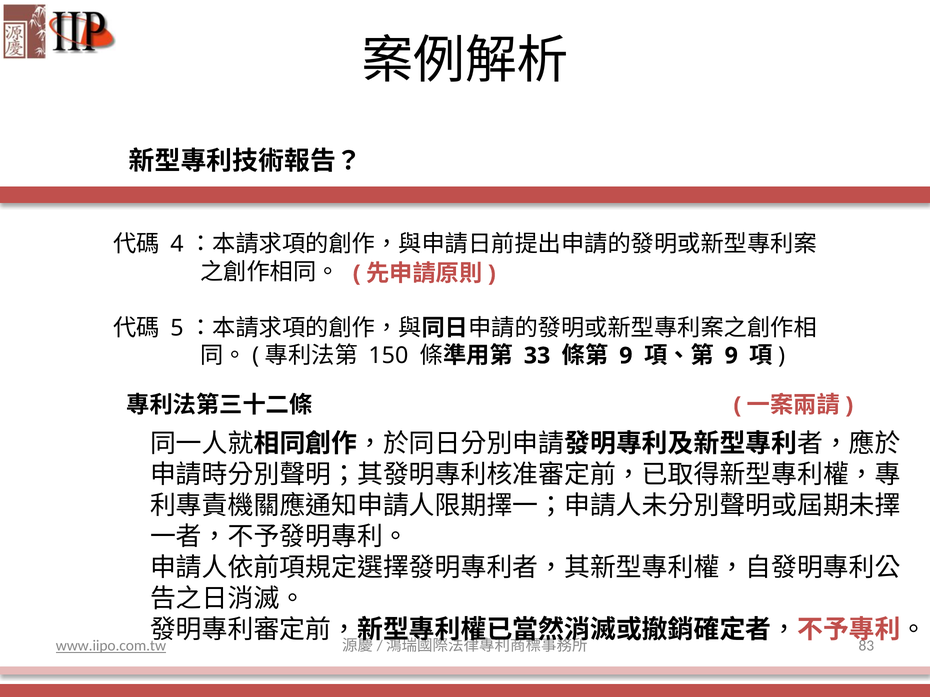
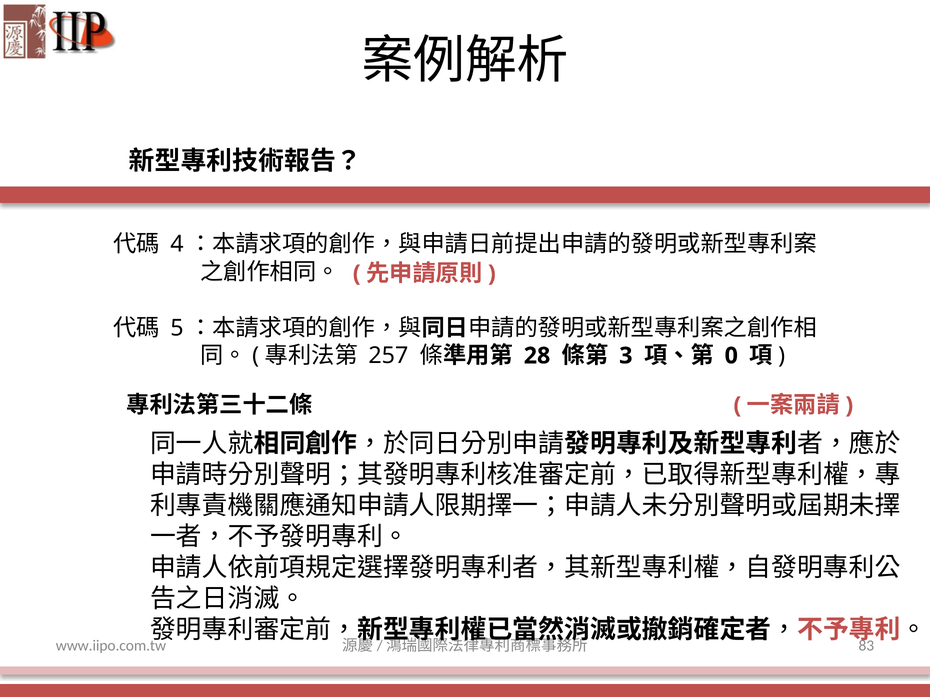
150: 150 -> 257 (388, 356)
33: 33 -> 28 (537, 356)
9: 9 -> 3 (626, 356)
9: 9 -> 0 (731, 356)
www.iipo.com.tw underline: present -> none (111, 646)
